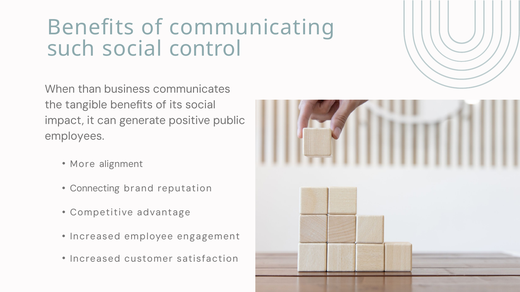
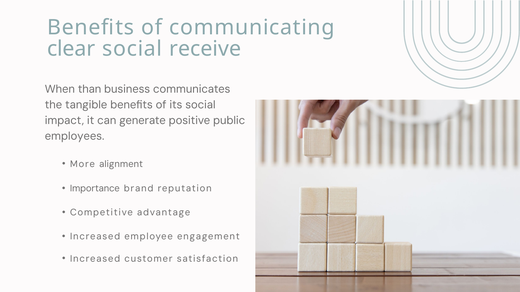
such: such -> clear (71, 49)
control: control -> receive (205, 49)
Connecting: Connecting -> Importance (95, 189)
